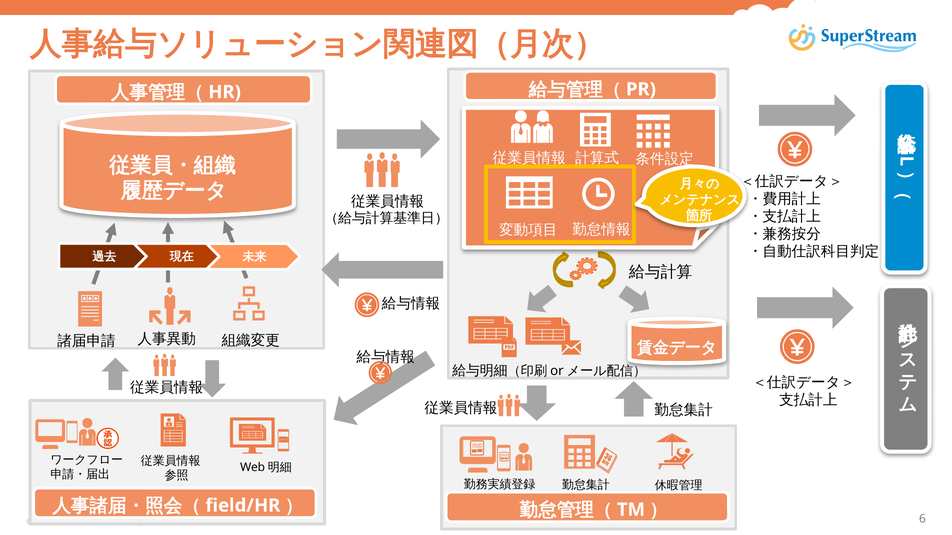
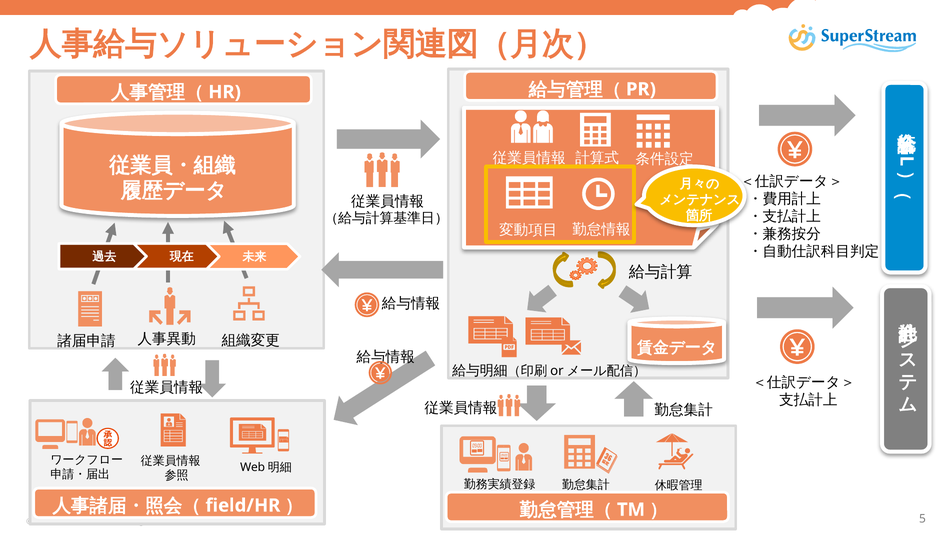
6: 6 -> 5 (923, 519)
